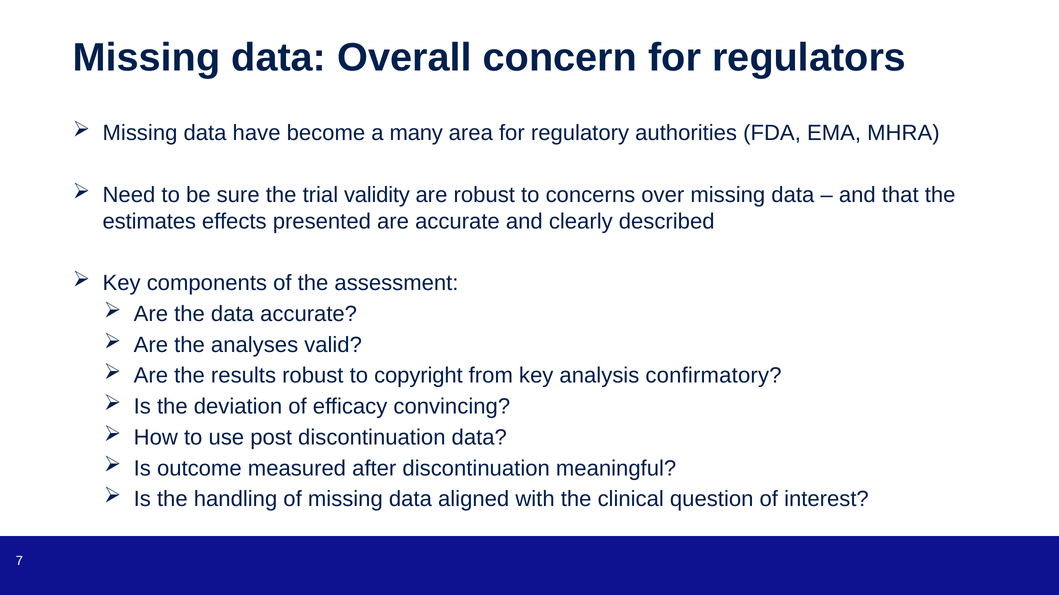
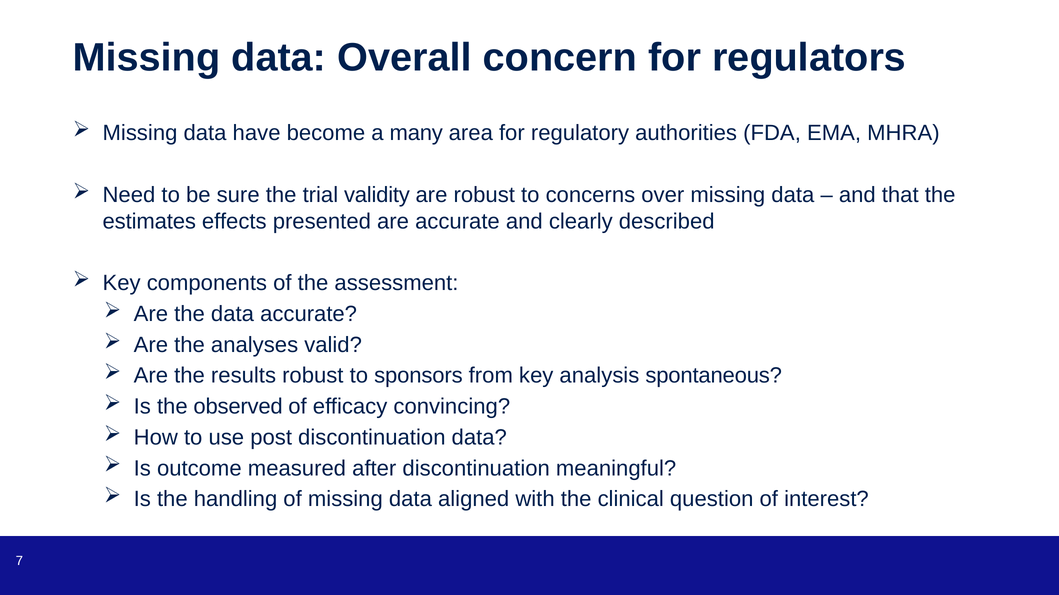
copyright: copyright -> sponsors (418, 376)
confirmatory: confirmatory -> spontaneous (714, 376)
deviation: deviation -> observed (238, 407)
